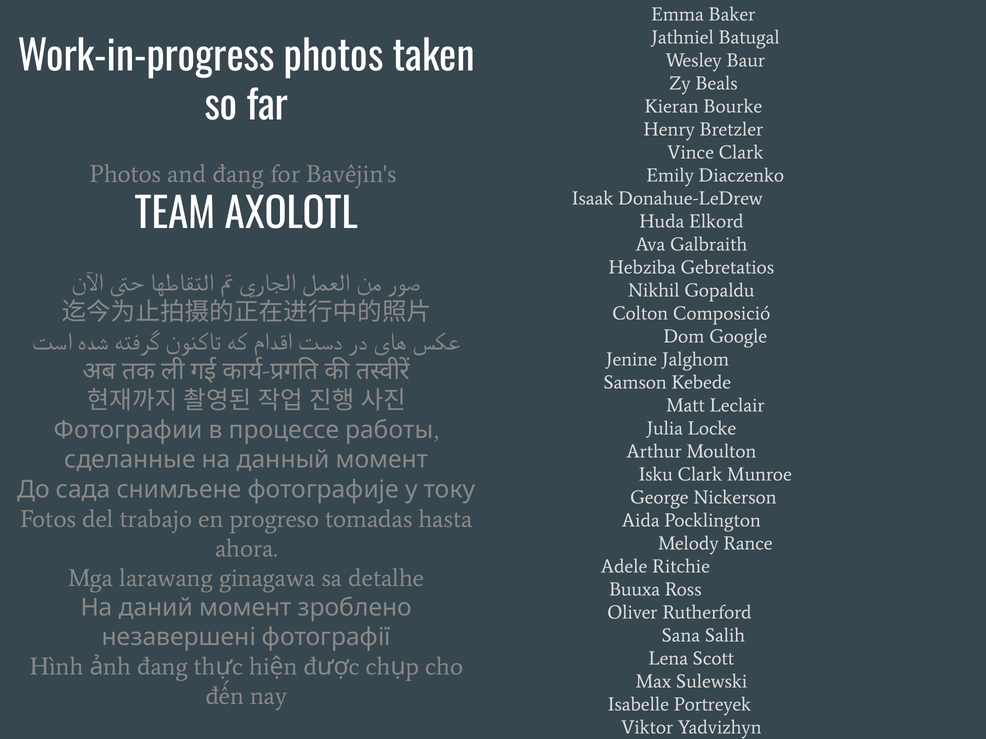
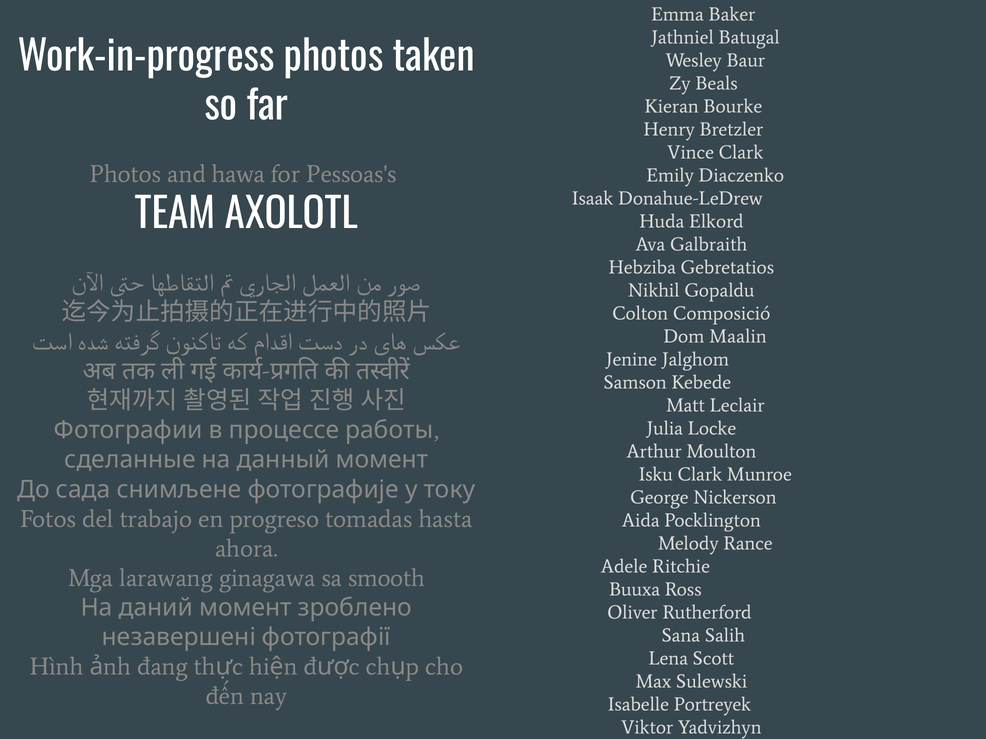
and đang: đang -> hawa (238, 174)
Bavêjin's: Bavêjin's -> Pessoas's (352, 174)
Google: Google -> Maalin (738, 337)
detalhe: detalhe -> smooth (386, 578)
